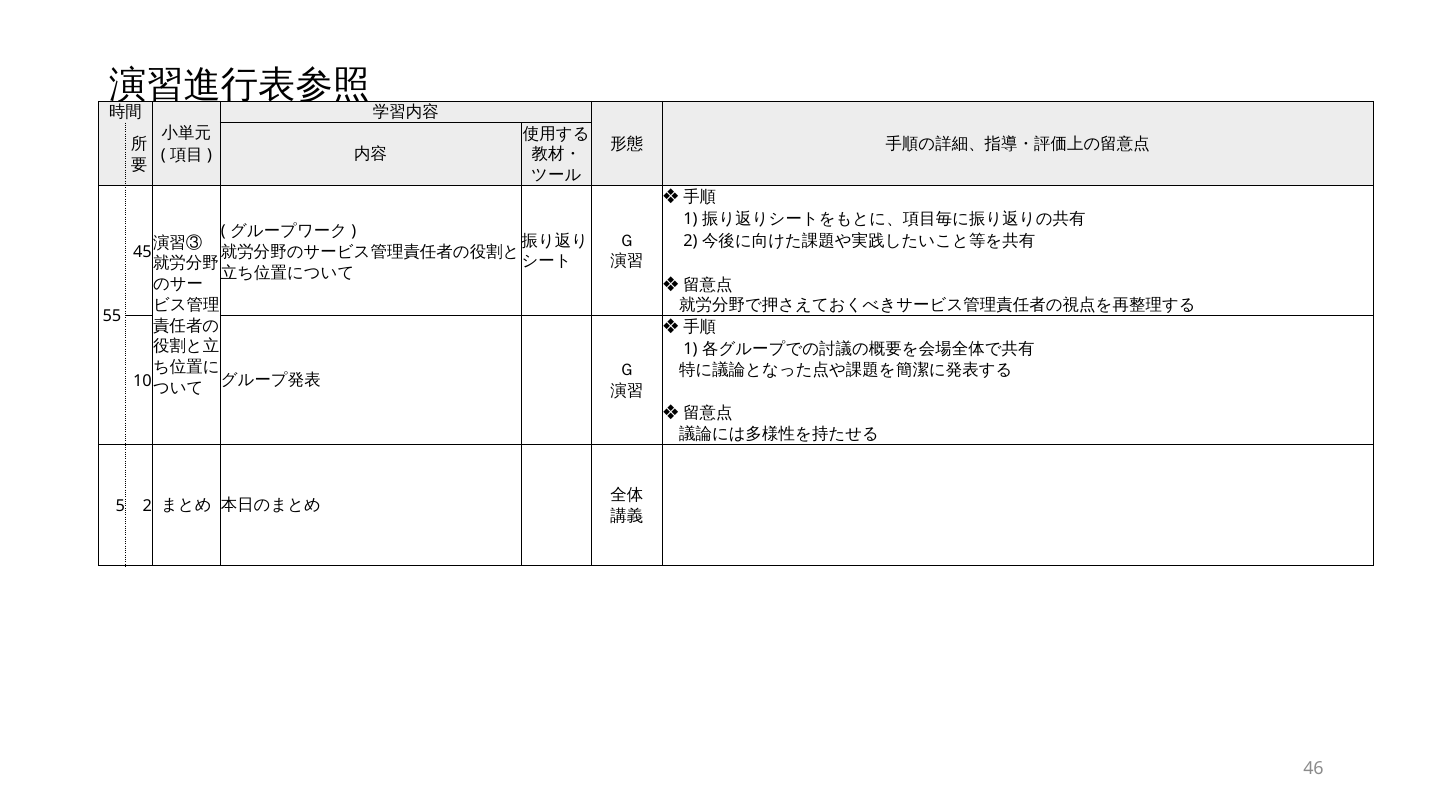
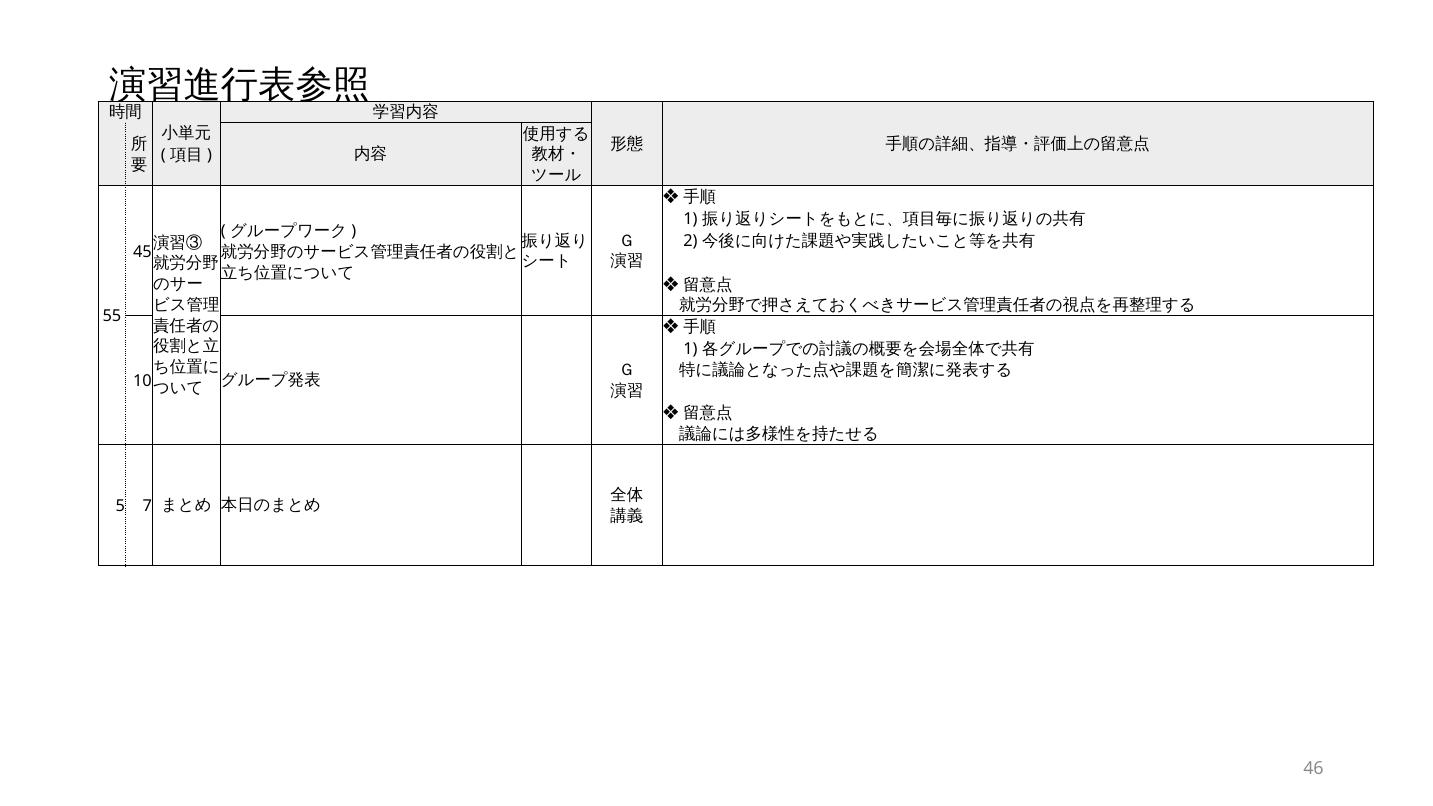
5 2: 2 -> 7 (147, 506)
